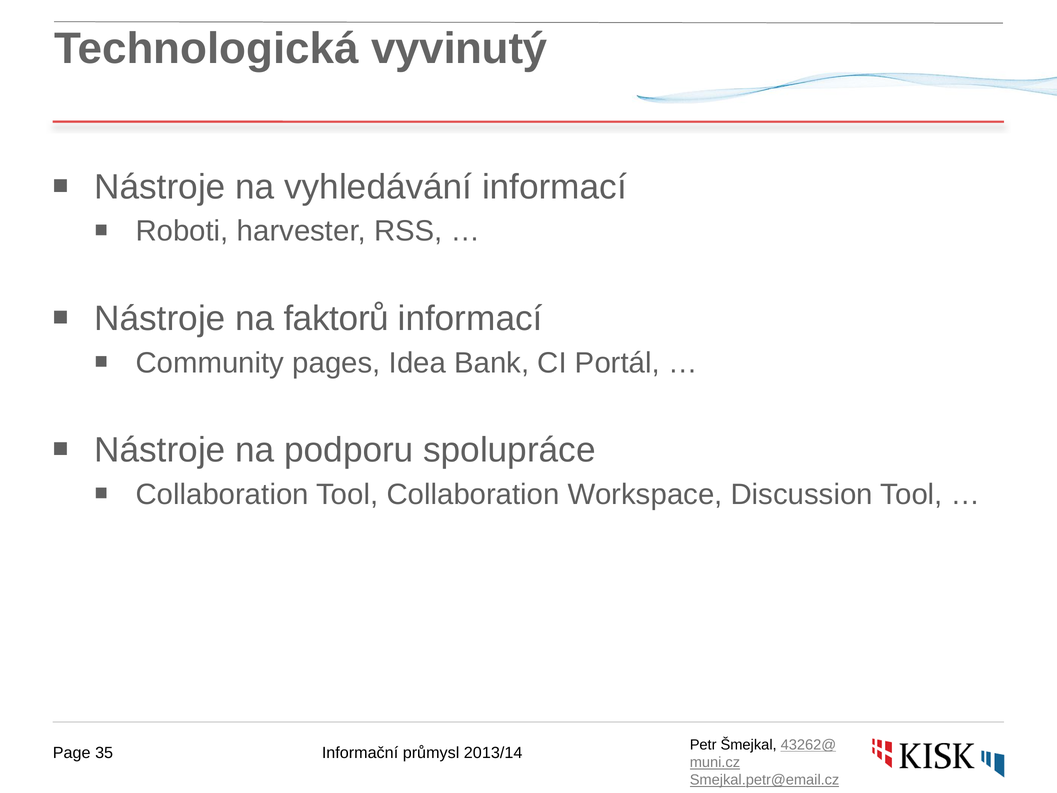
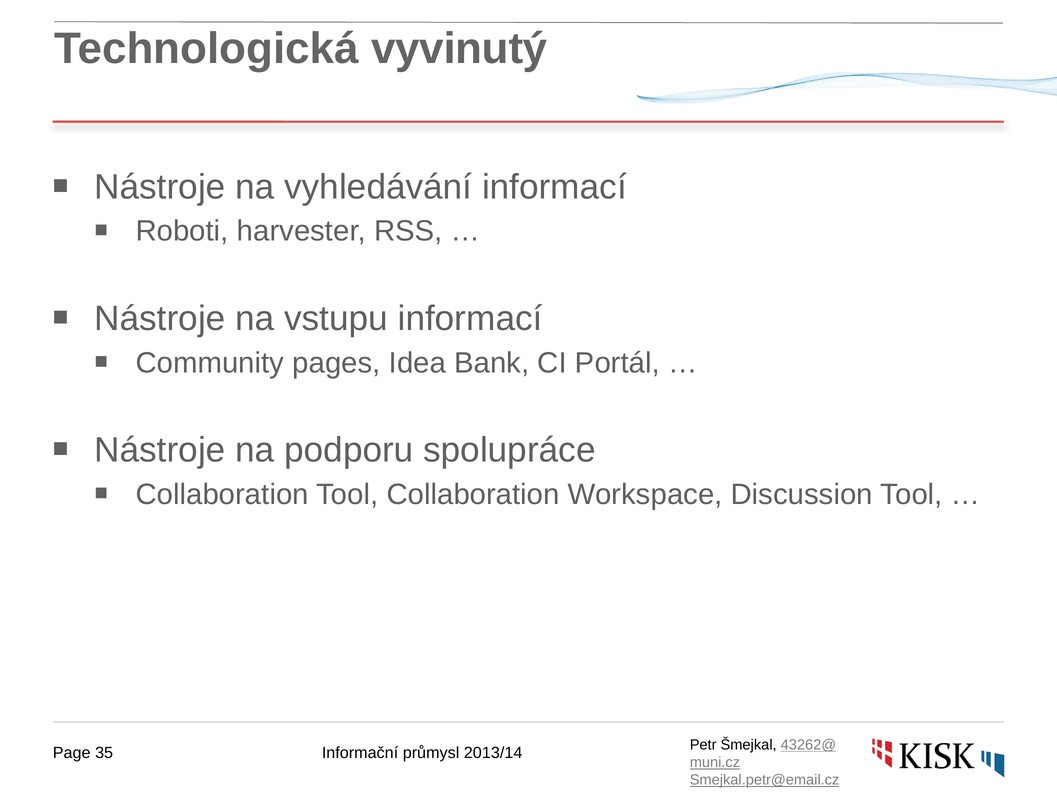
faktorů: faktorů -> vstupu (336, 318)
